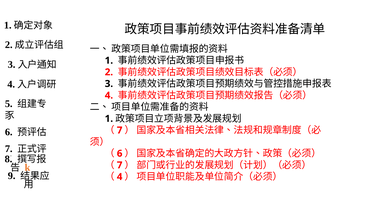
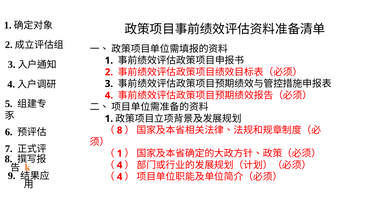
7: 7 -> 8 (120, 131)
6: 6 -> 1 (120, 154)
7: 7 -> 4 (120, 165)
